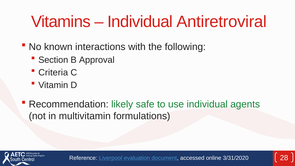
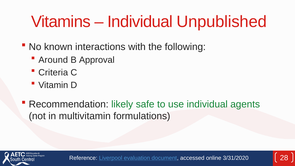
Antiretroviral: Antiretroviral -> Unpublished (222, 22)
Section: Section -> Around (53, 60)
